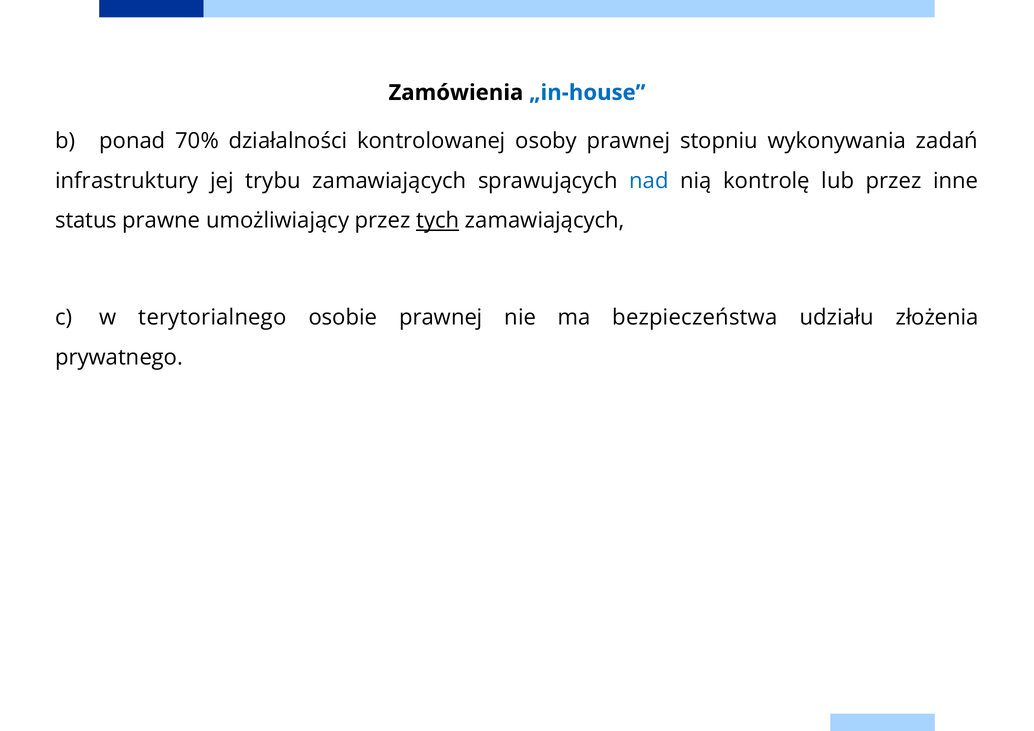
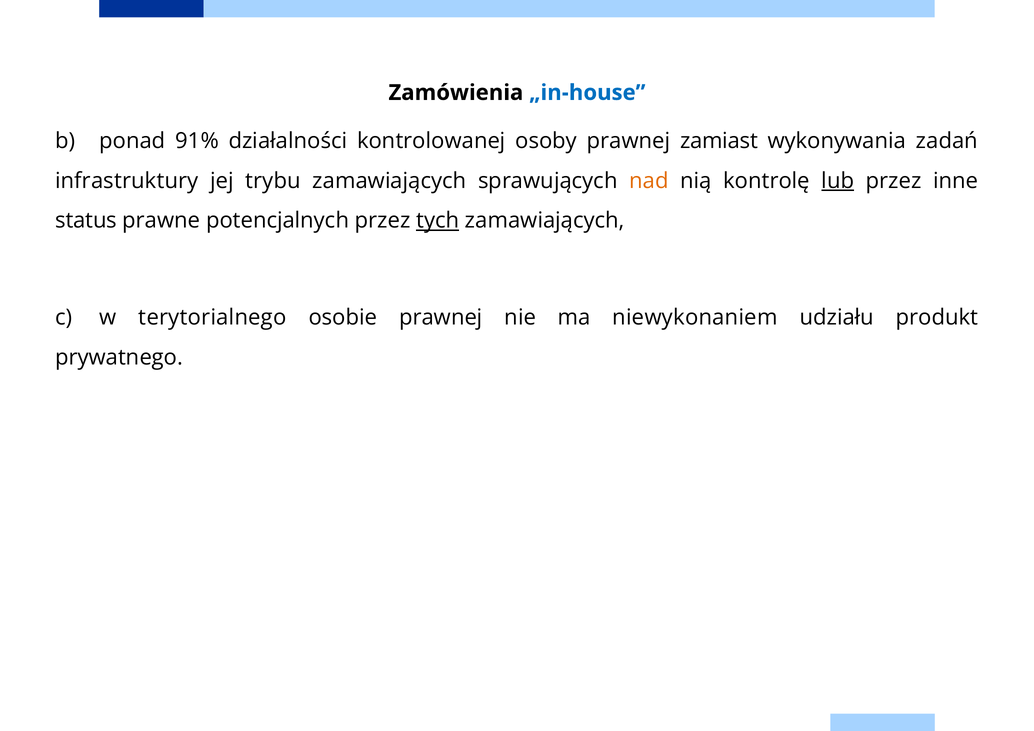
70%: 70% -> 91% (197, 141)
stopniu: stopniu -> zamiast (719, 141)
nad colour: blue -> orange (649, 181)
lub underline: none -> present (838, 181)
umożliwiający: umożliwiający -> potencjalnych (278, 221)
bezpieczeństwa: bezpieczeństwa -> niewykonaniem (695, 318)
złożenia: złożenia -> produkt (937, 318)
